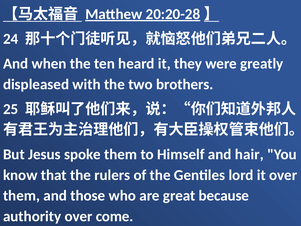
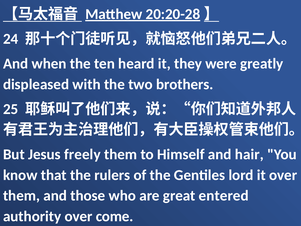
spoke: spoke -> freely (82, 154)
because: because -> entered (224, 196)
